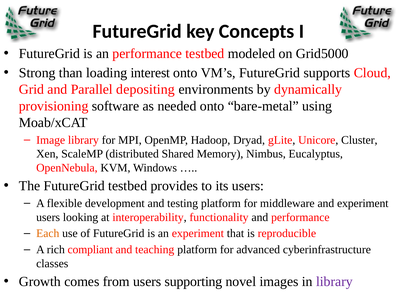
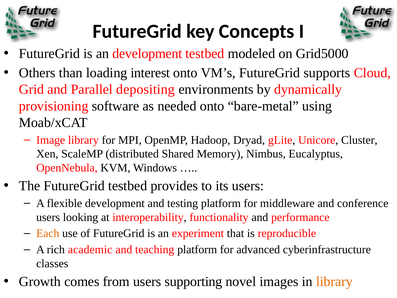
an performance: performance -> development (147, 54)
Strong: Strong -> Others (37, 73)
and experiment: experiment -> conference (363, 203)
compliant: compliant -> academic (90, 249)
library colour: purple -> orange (334, 281)
